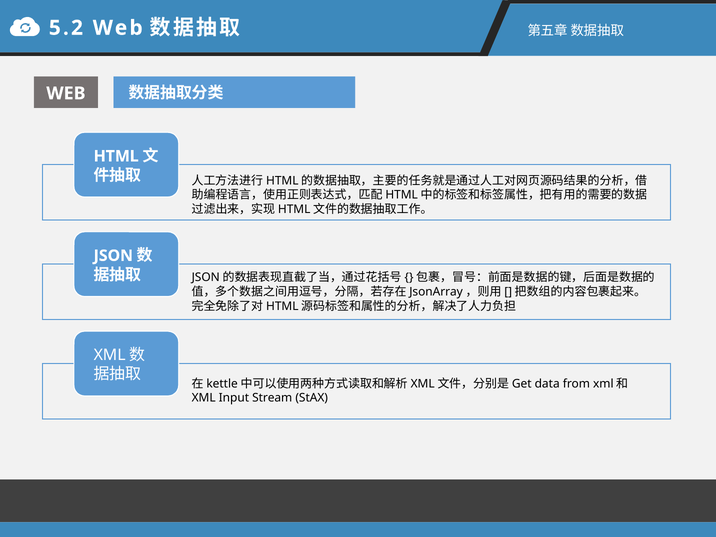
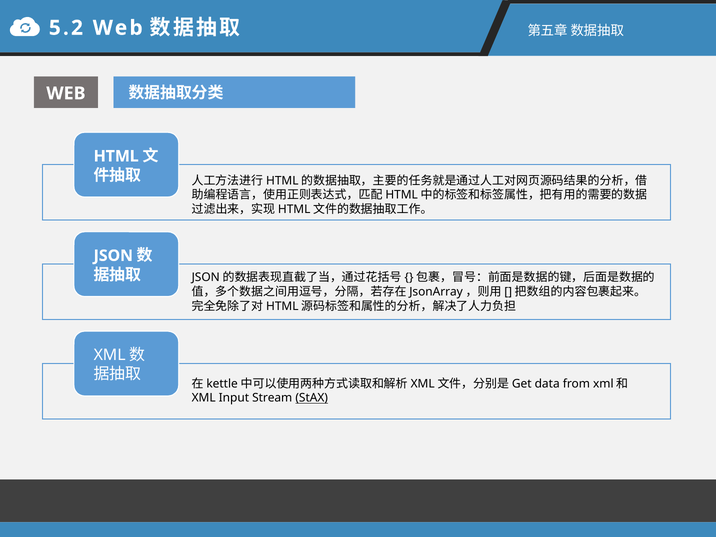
StAX underline: none -> present (312, 398)
